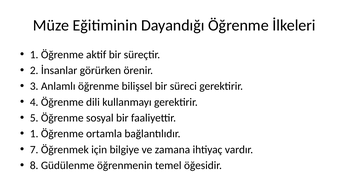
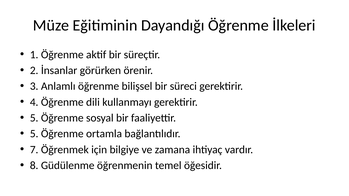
1: 1 -> 5 (34, 134)
